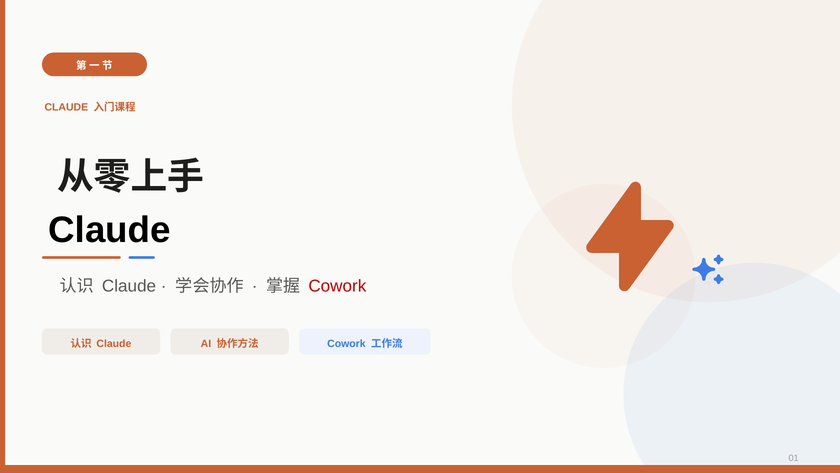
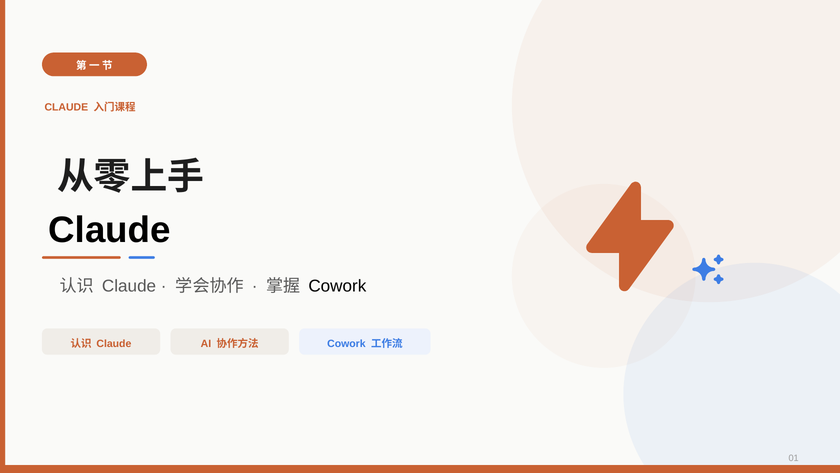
Cowork colour: red -> black (337, 286)
